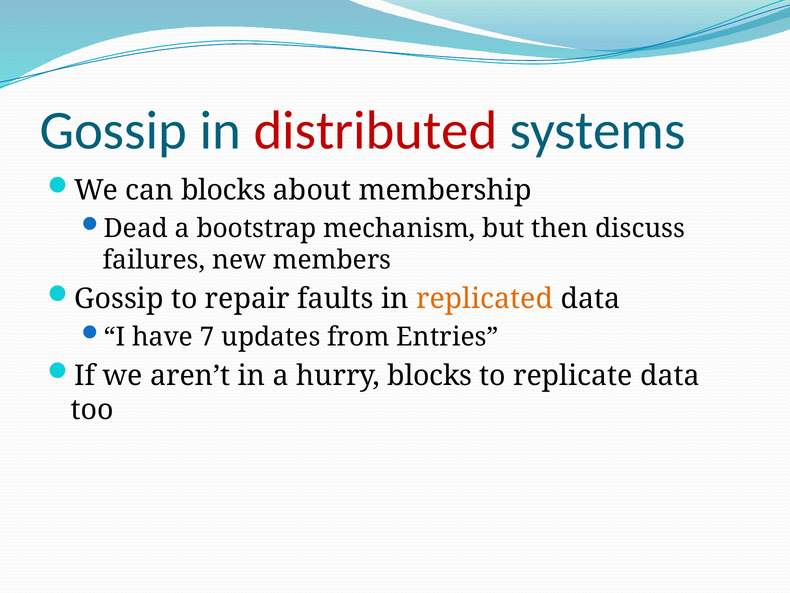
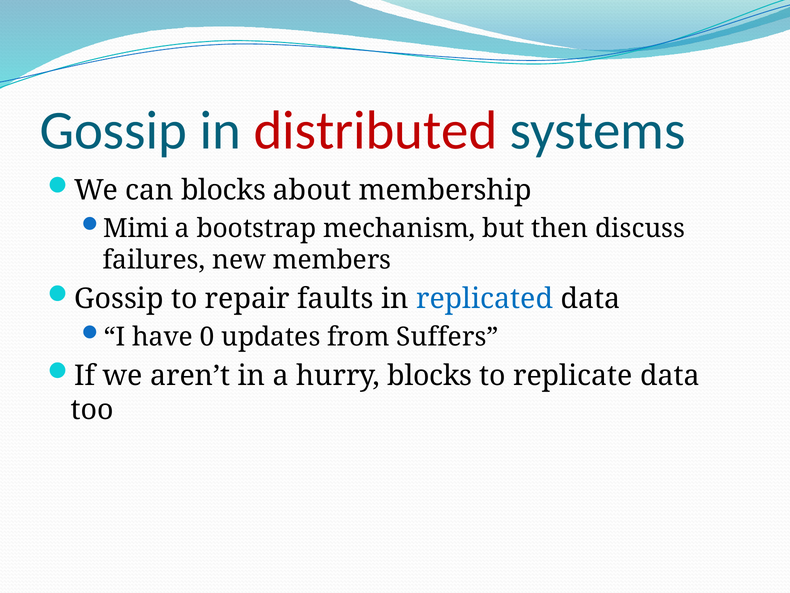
Dead: Dead -> Mimi (136, 228)
replicated colour: orange -> blue (485, 299)
7: 7 -> 0 (207, 337)
Entries: Entries -> Suffers (447, 337)
